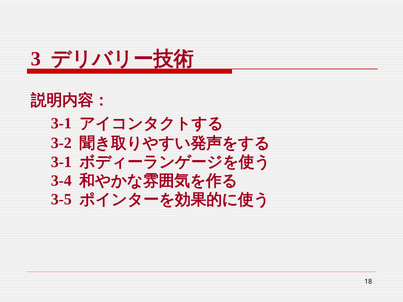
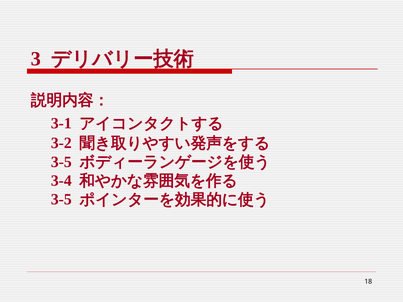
3-1: 3-1 -> 3-5 (61, 162)
